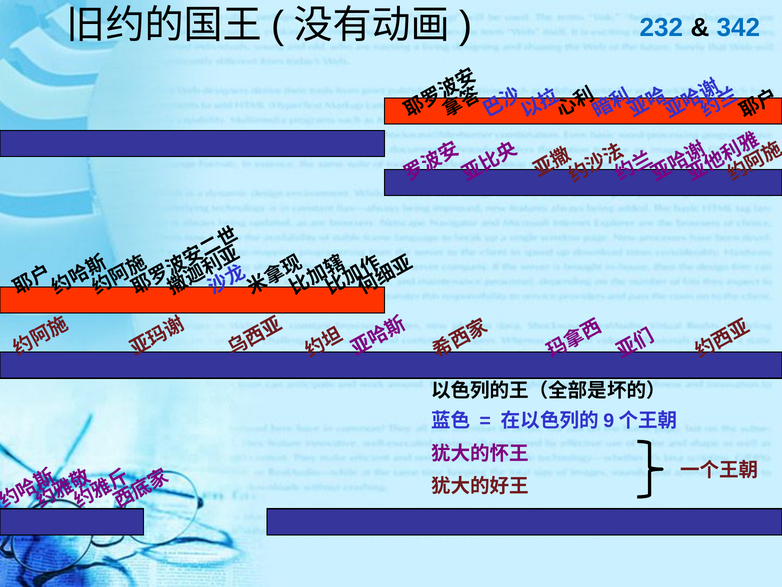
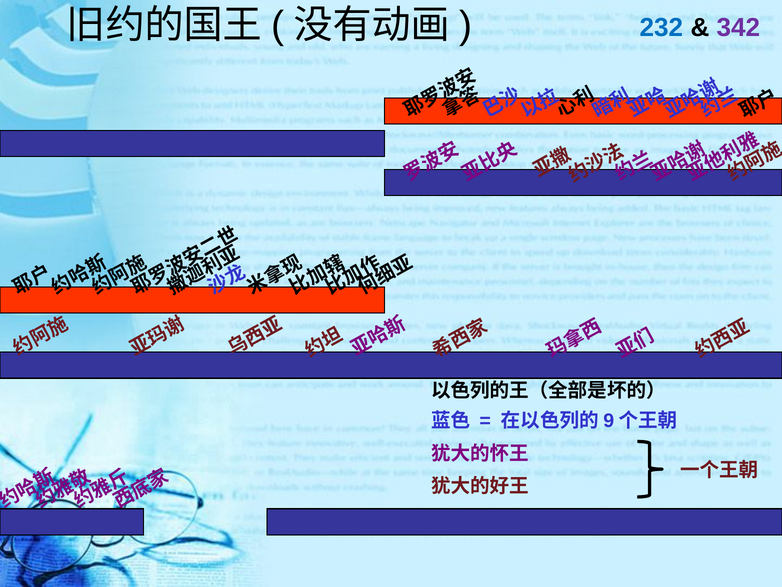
342 colour: blue -> purple (738, 28)
